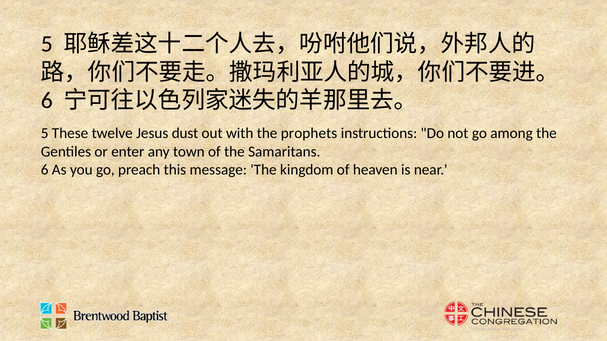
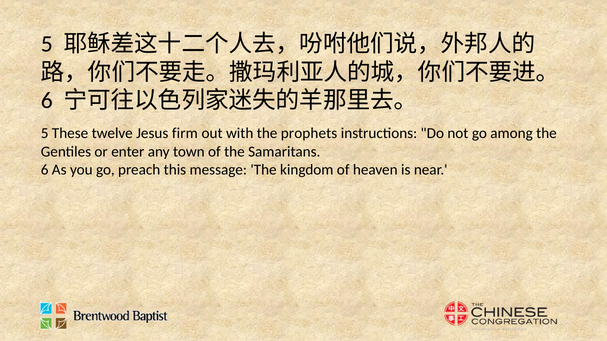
dust: dust -> firm (185, 134)
